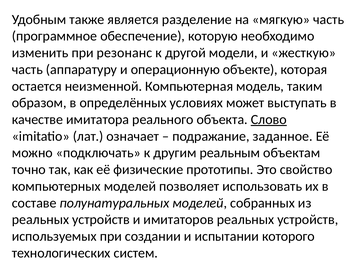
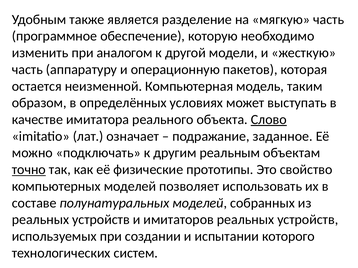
резонанс: резонанс -> аналогом (125, 53)
объекте: объекте -> пакетов (250, 70)
точно underline: none -> present (29, 170)
